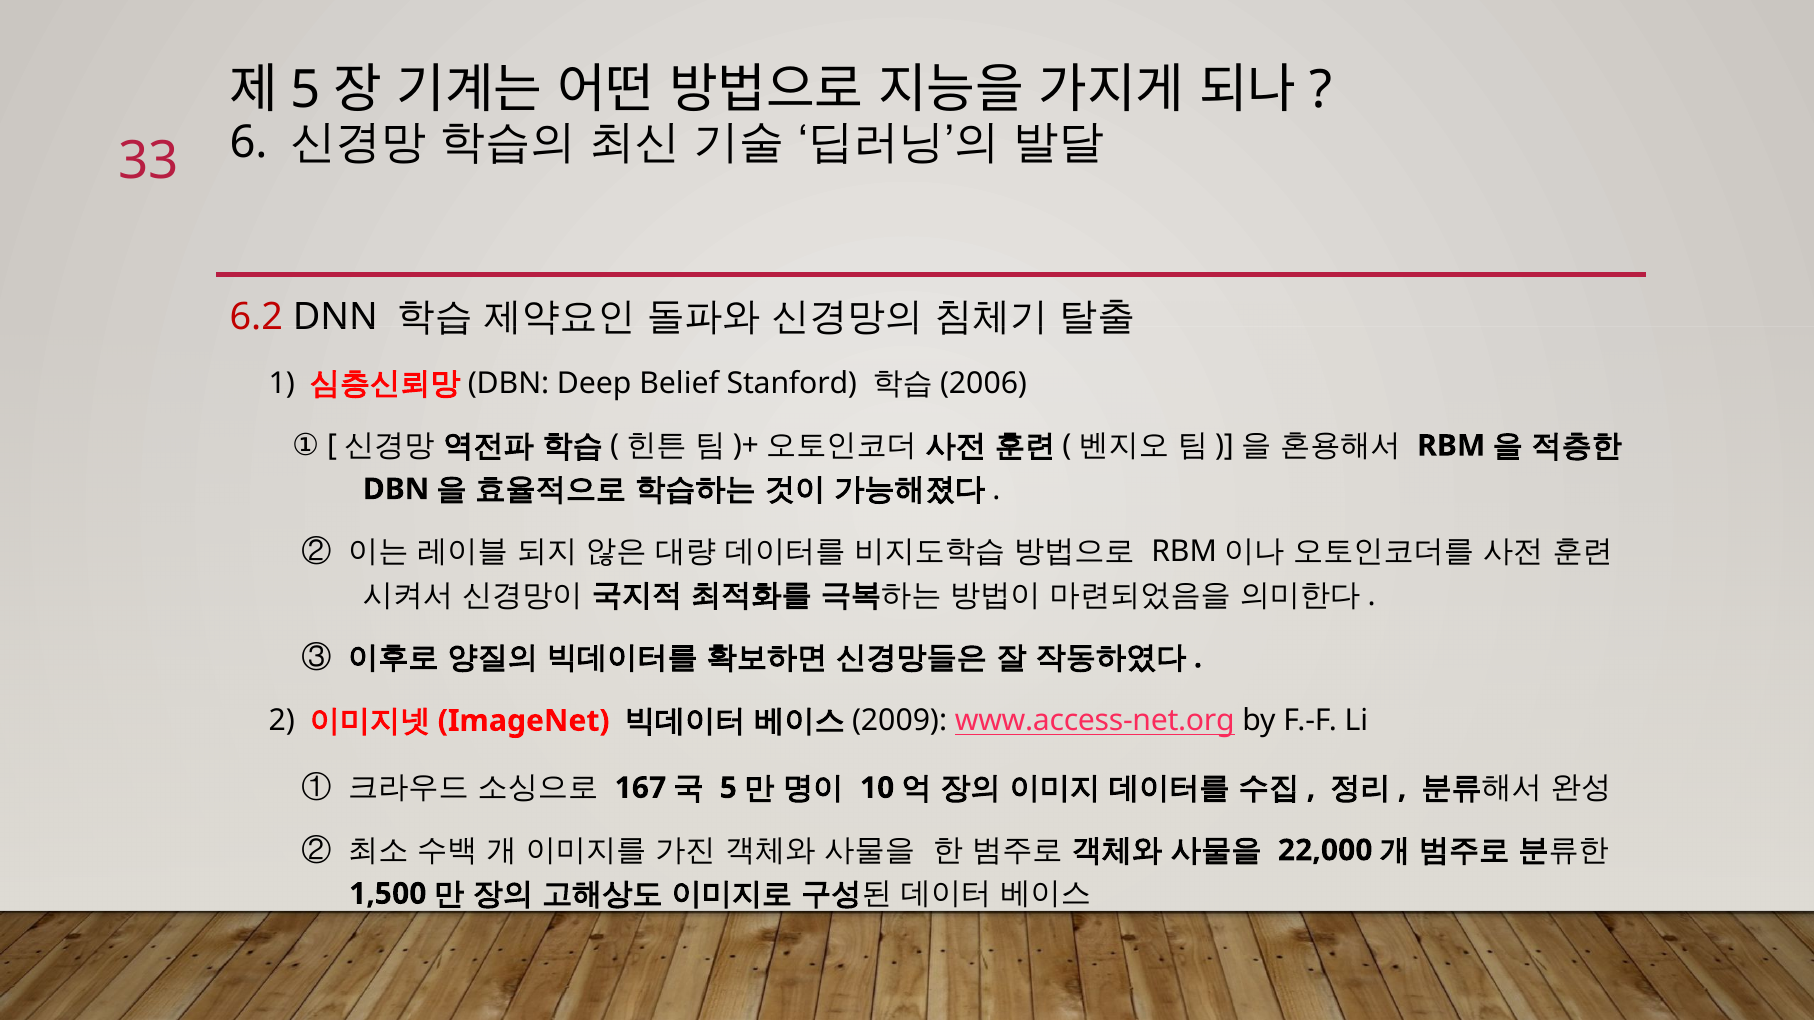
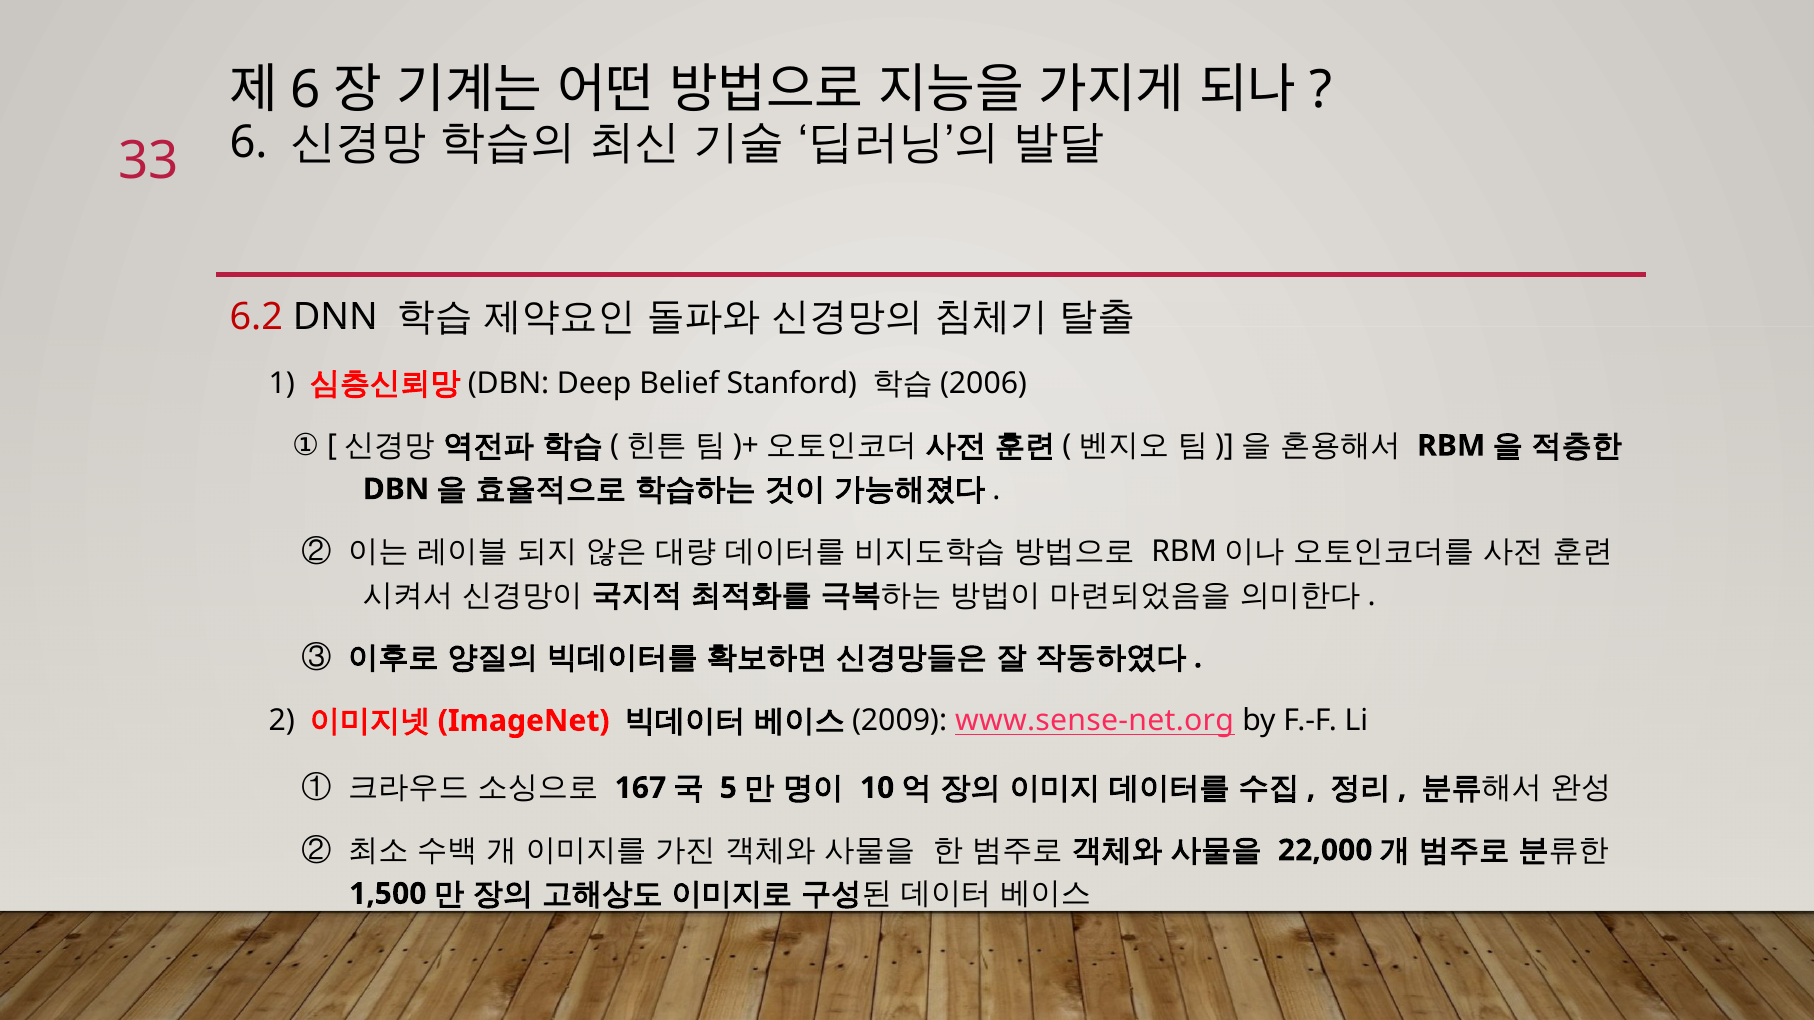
5: 5 -> 6 (306, 90)
www.access-net.org: www.access-net.org -> www.sense-net.org (1094, 721)
